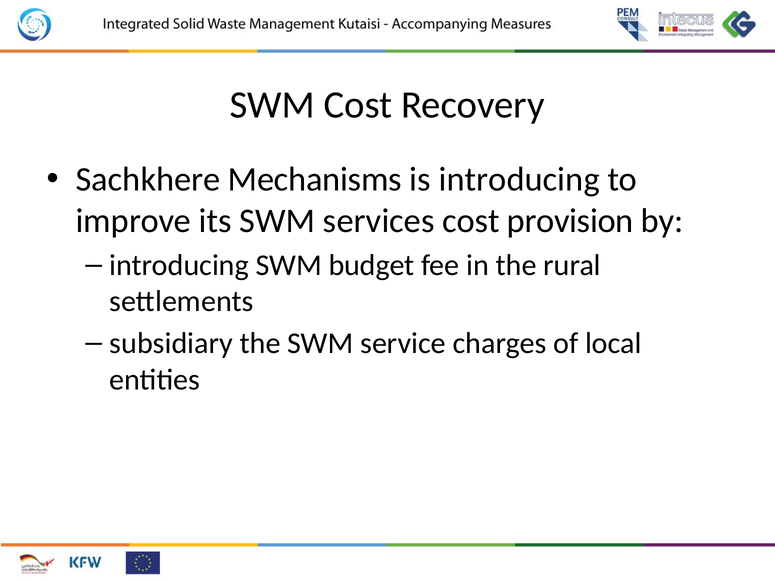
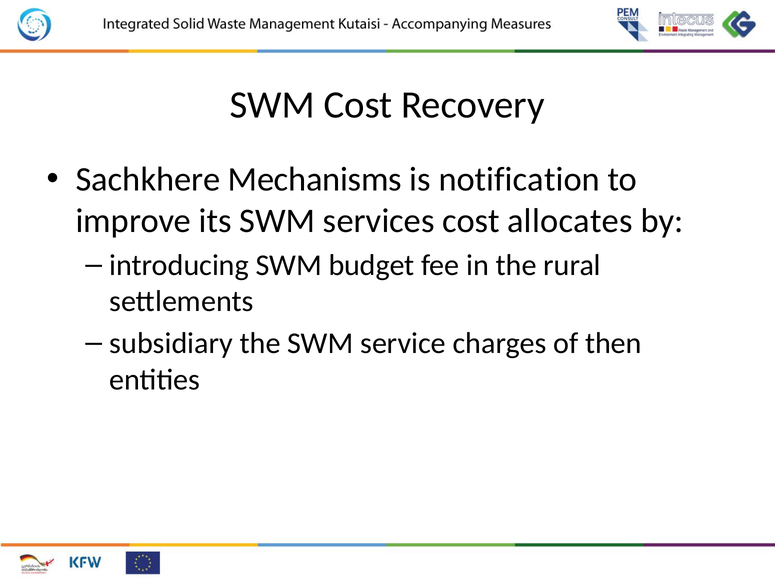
is introducing: introducing -> notification (519, 180)
provision: provision -> allocates (570, 221)
local: local -> then (613, 344)
